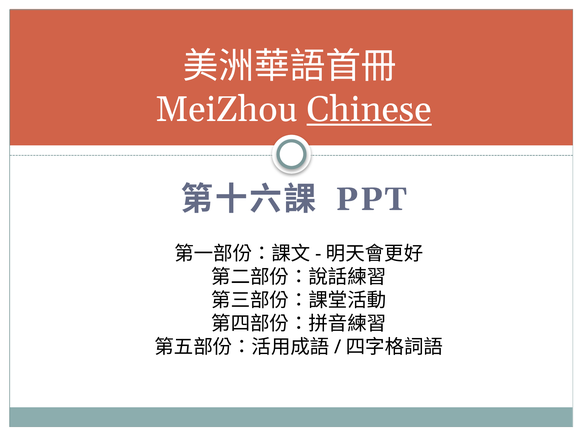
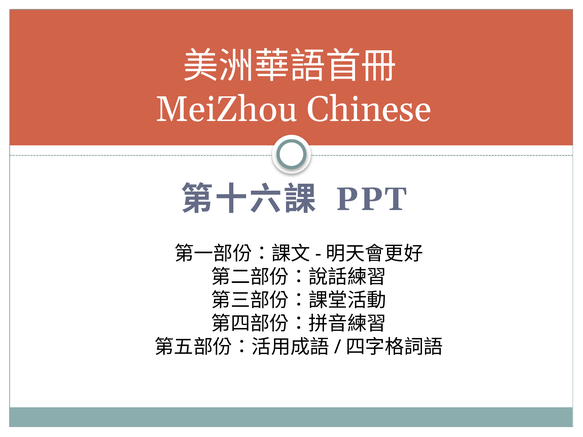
Chinese underline: present -> none (369, 109)
